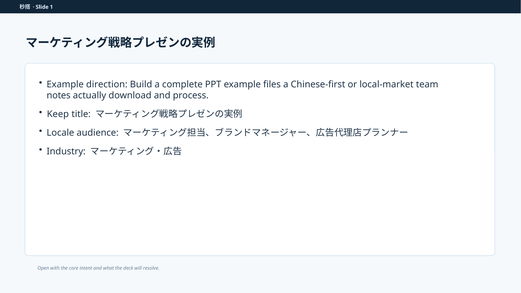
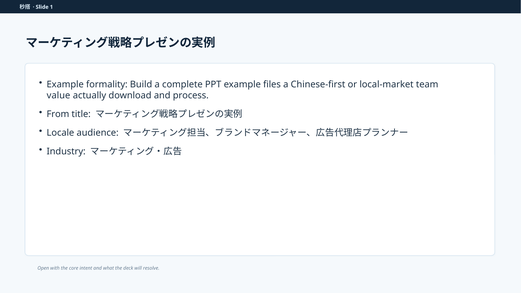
direction: direction -> formality (107, 84)
notes: notes -> value (59, 95)
Keep: Keep -> From (58, 114)
